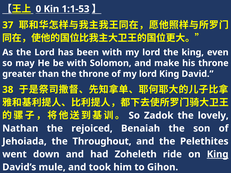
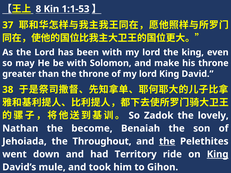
0: 0 -> 8 (38, 9)
rejoiced: rejoiced -> become (92, 129)
the underline: none -> present (167, 141)
Zoheleth: Zoheleth -> Territory (136, 154)
